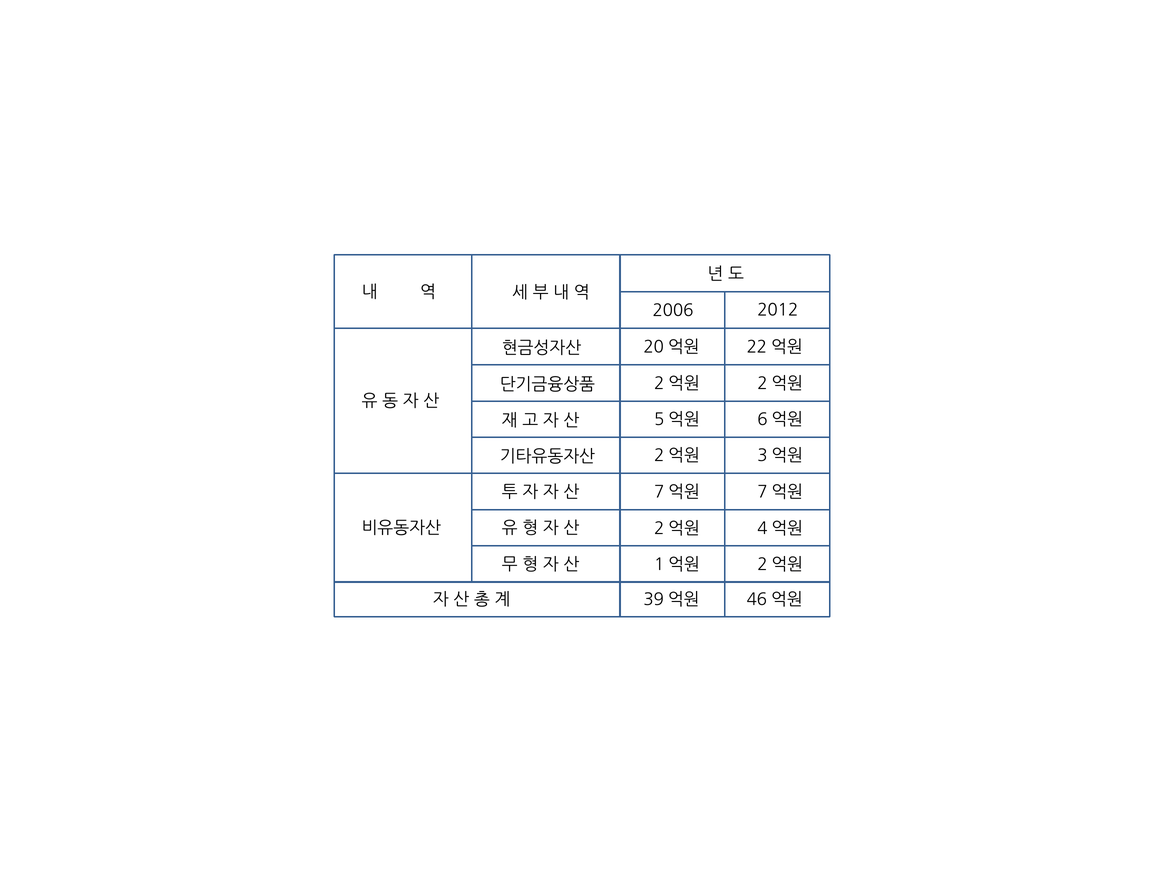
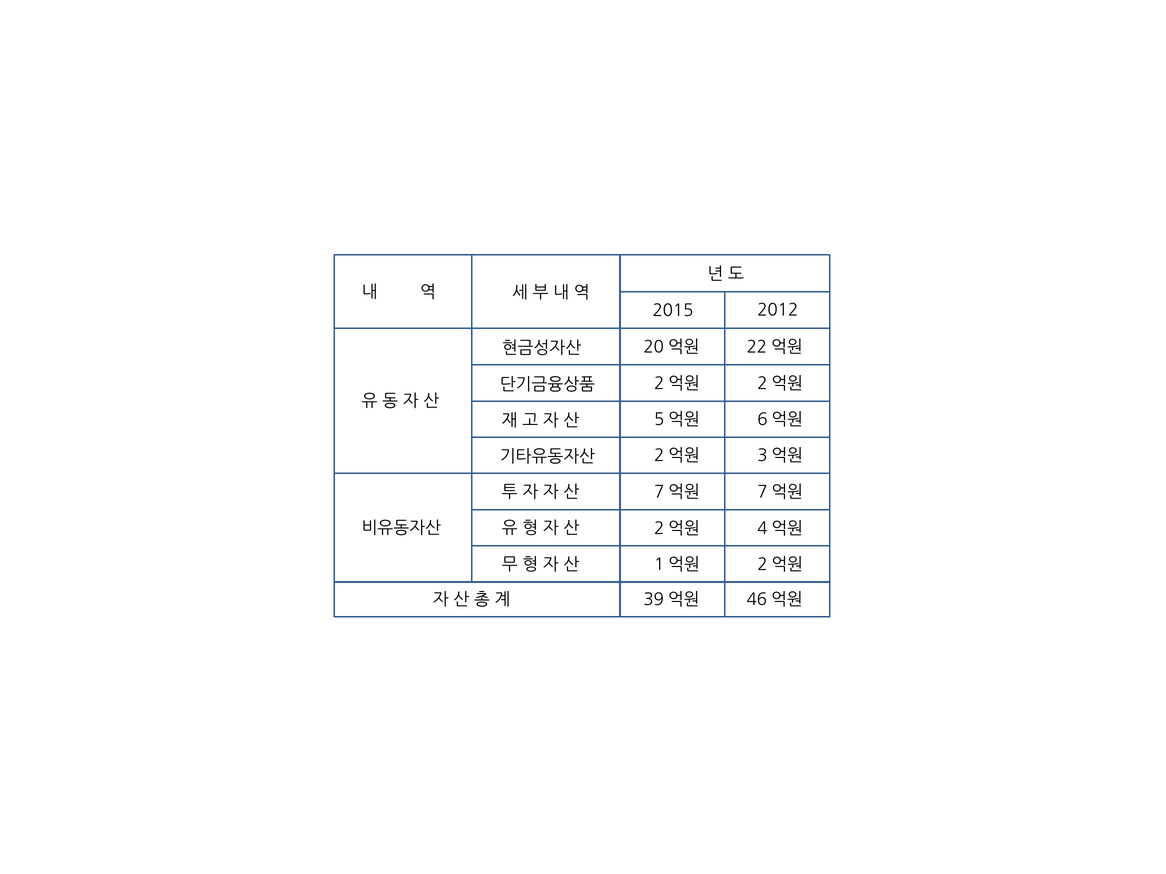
2006: 2006 -> 2015 (673, 311)
